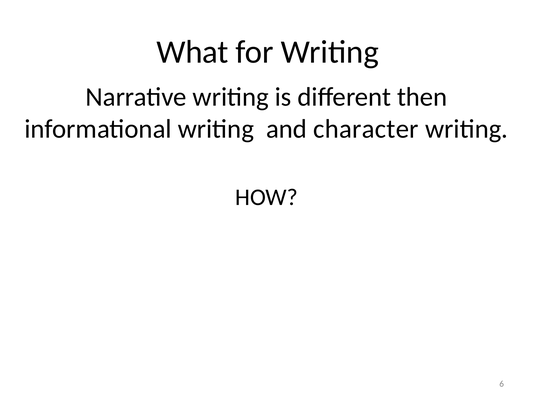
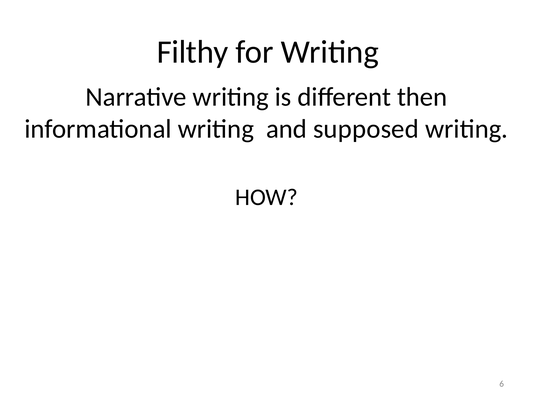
What: What -> Filthy (193, 52)
character: character -> supposed (366, 129)
